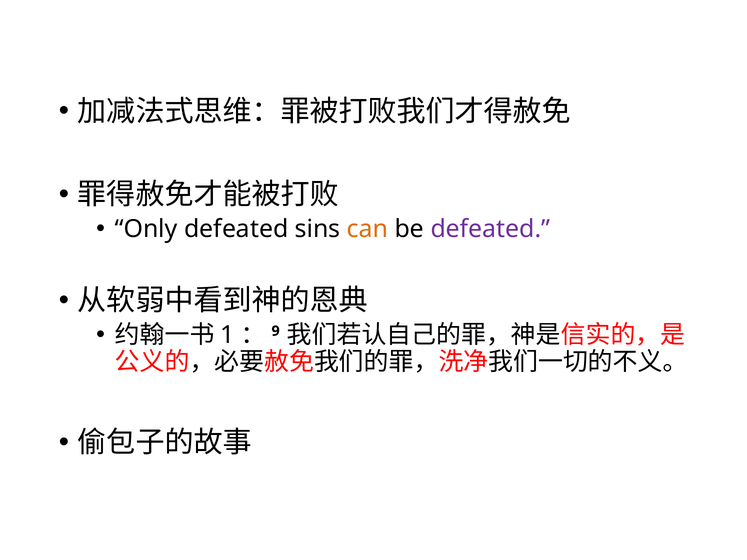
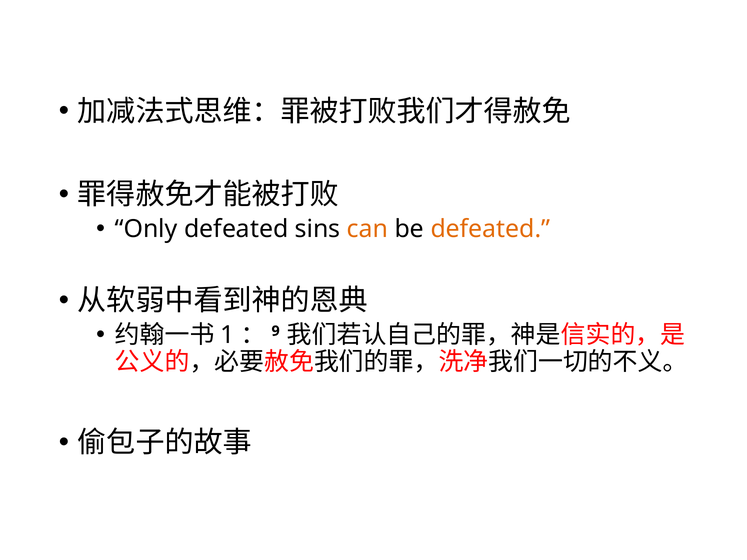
defeated colour: purple -> orange (490, 229)
